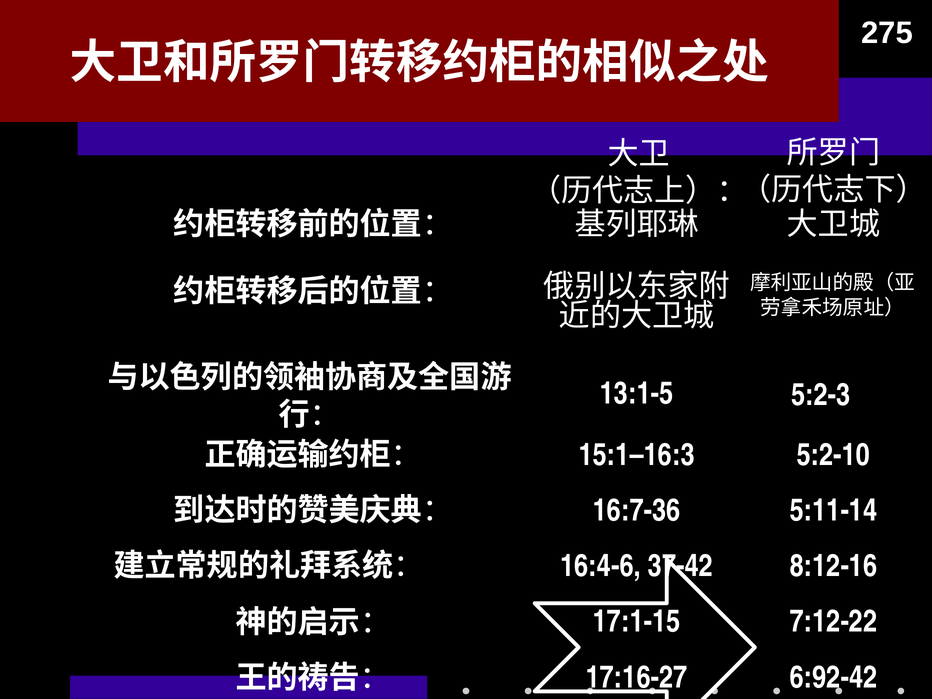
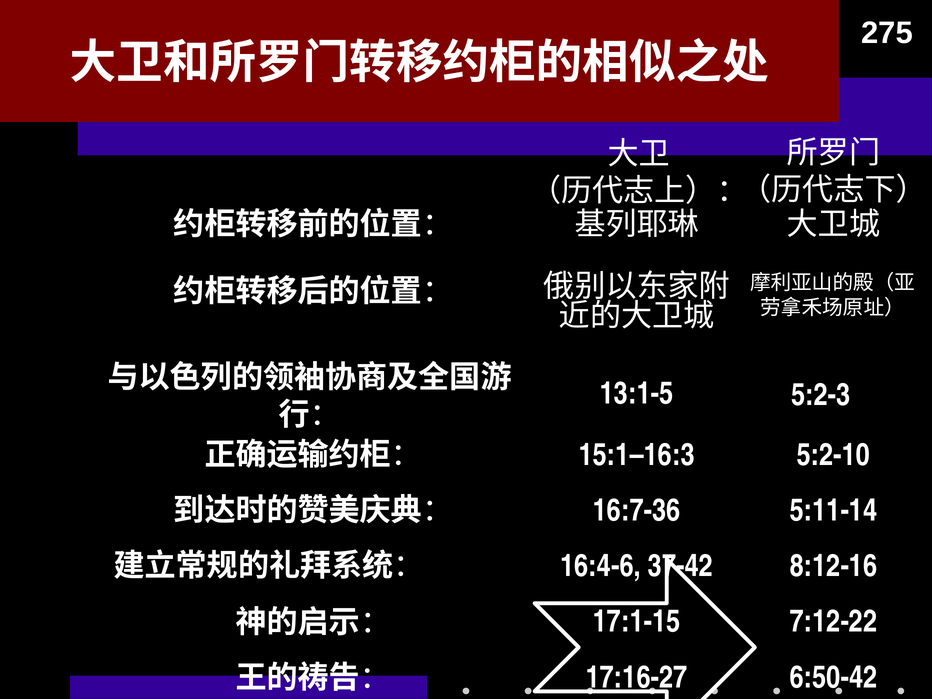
6:92-42: 6:92-42 -> 6:50-42 (834, 677)
